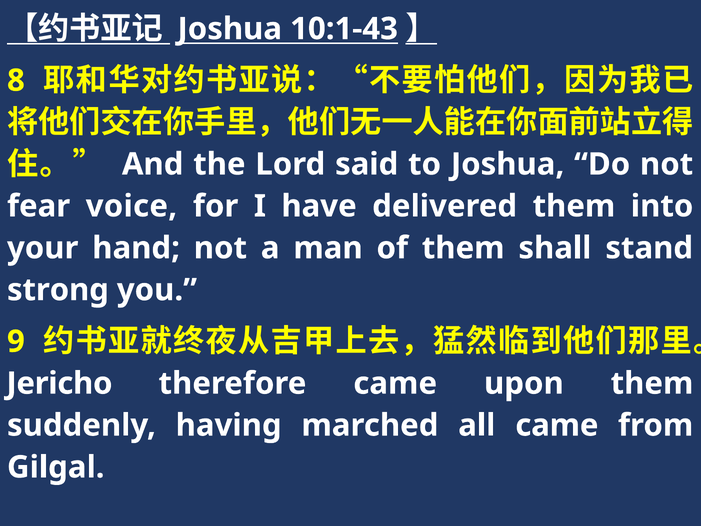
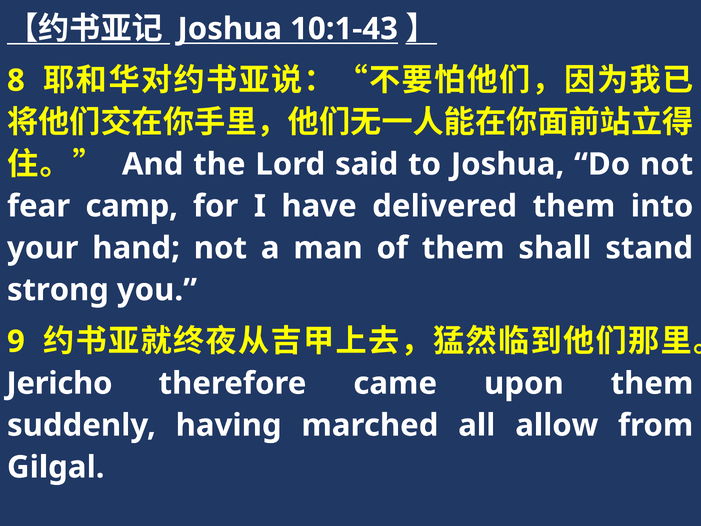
voice: voice -> camp (132, 206)
all came: came -> allow (557, 425)
